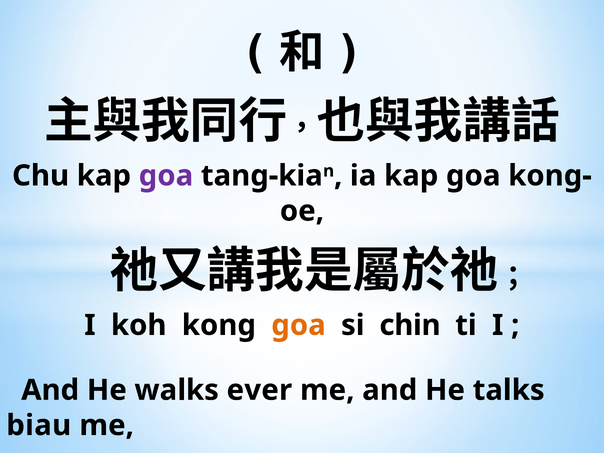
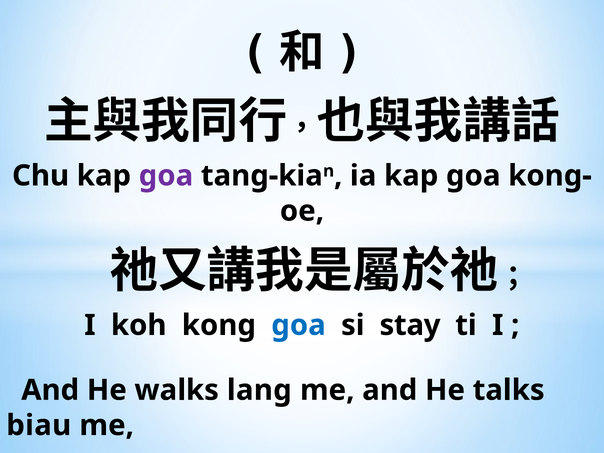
goa colour: orange -> blue (299, 325)
chin: chin -> stay (410, 325)
ever: ever -> lang (259, 390)
